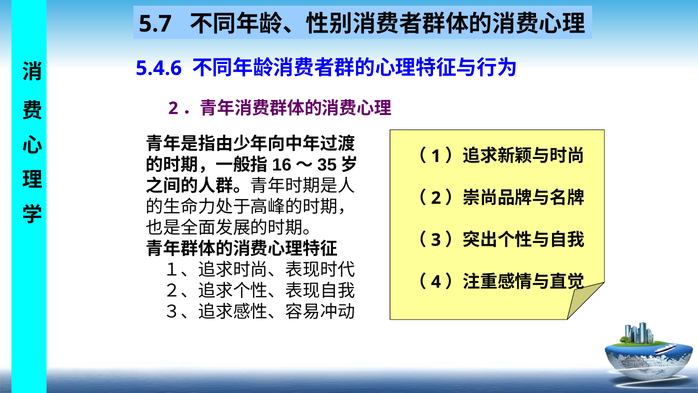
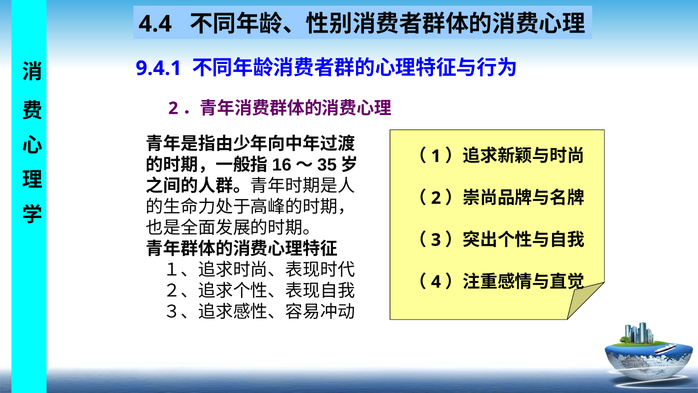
5.7: 5.7 -> 4.4 (155, 24)
5.4.6: 5.4.6 -> 9.4.1 (159, 68)
